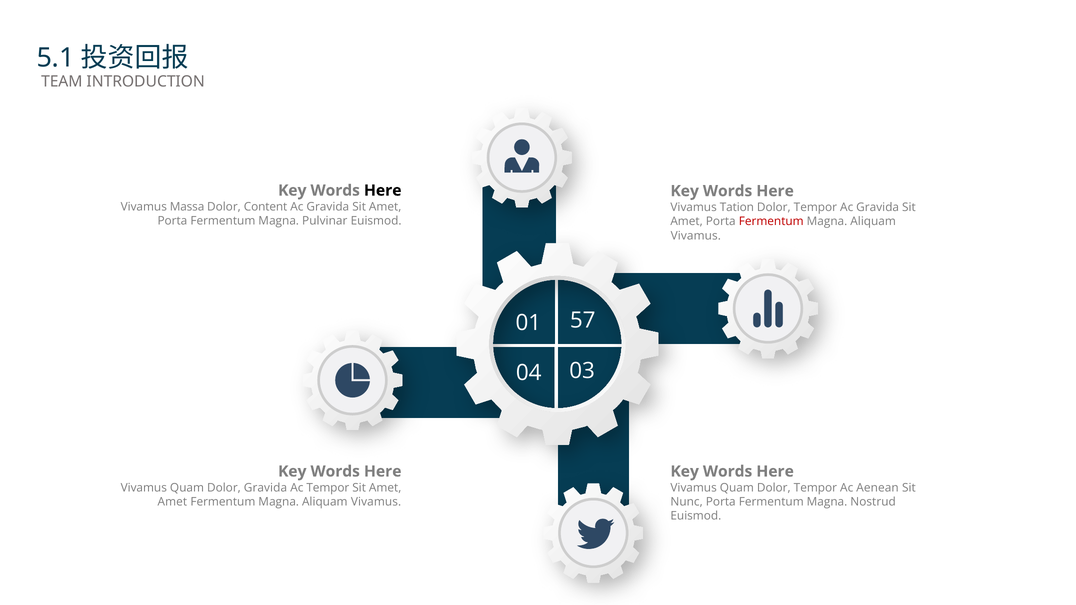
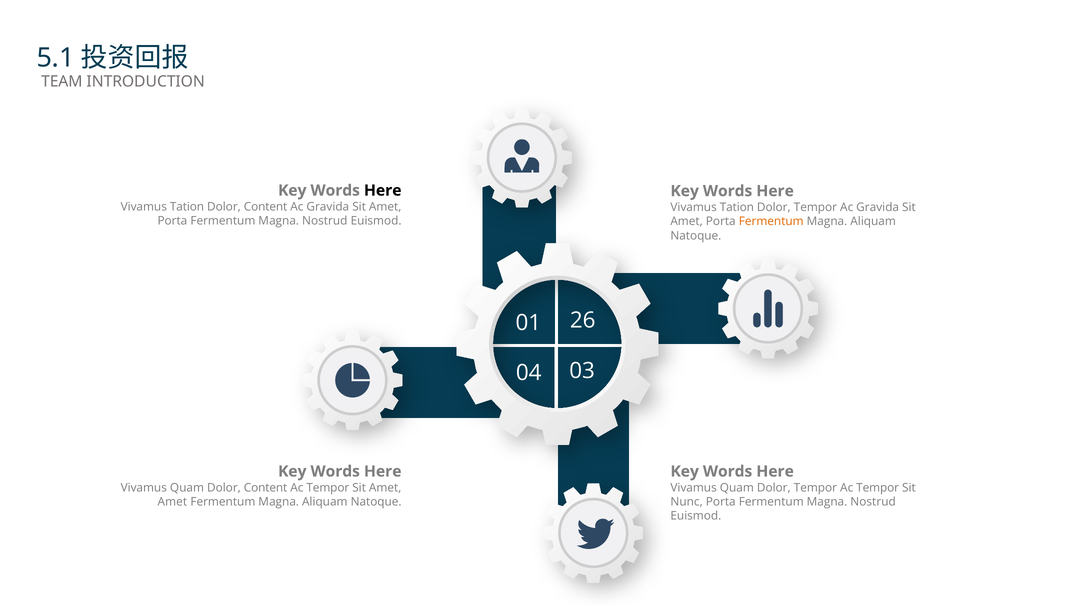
Massa: Massa -> Tation (187, 207)
Pulvinar: Pulvinar -> Nostrud (325, 221)
Fermentum colour: red -> orange (771, 222)
Vivamus: Vivamus -> Natoque (696, 236)
57: 57 -> 26 (583, 321)
Quam Dolor Gravida: Gravida -> Content (266, 488)
Tempor Ac Aenean: Aenean -> Tempor (878, 488)
Vivamus: Vivamus -> Natoque (376, 502)
